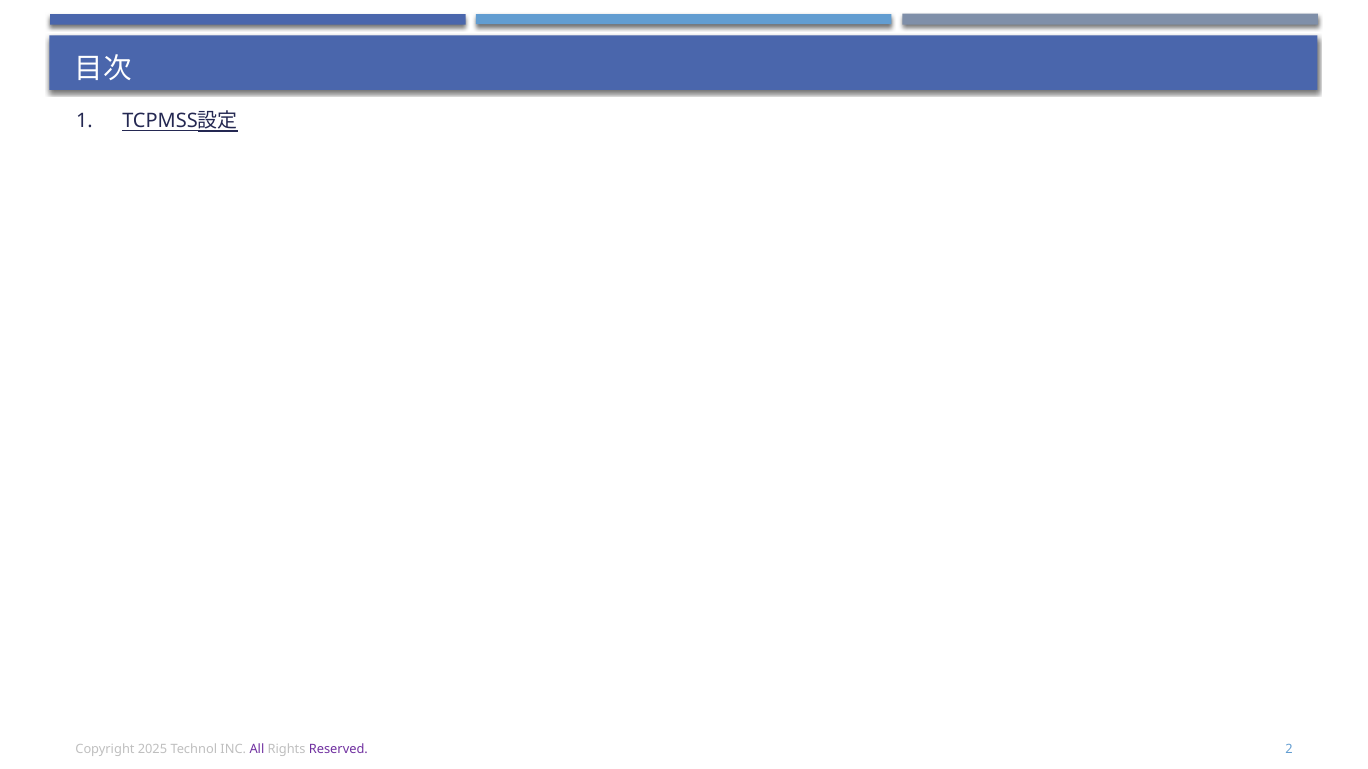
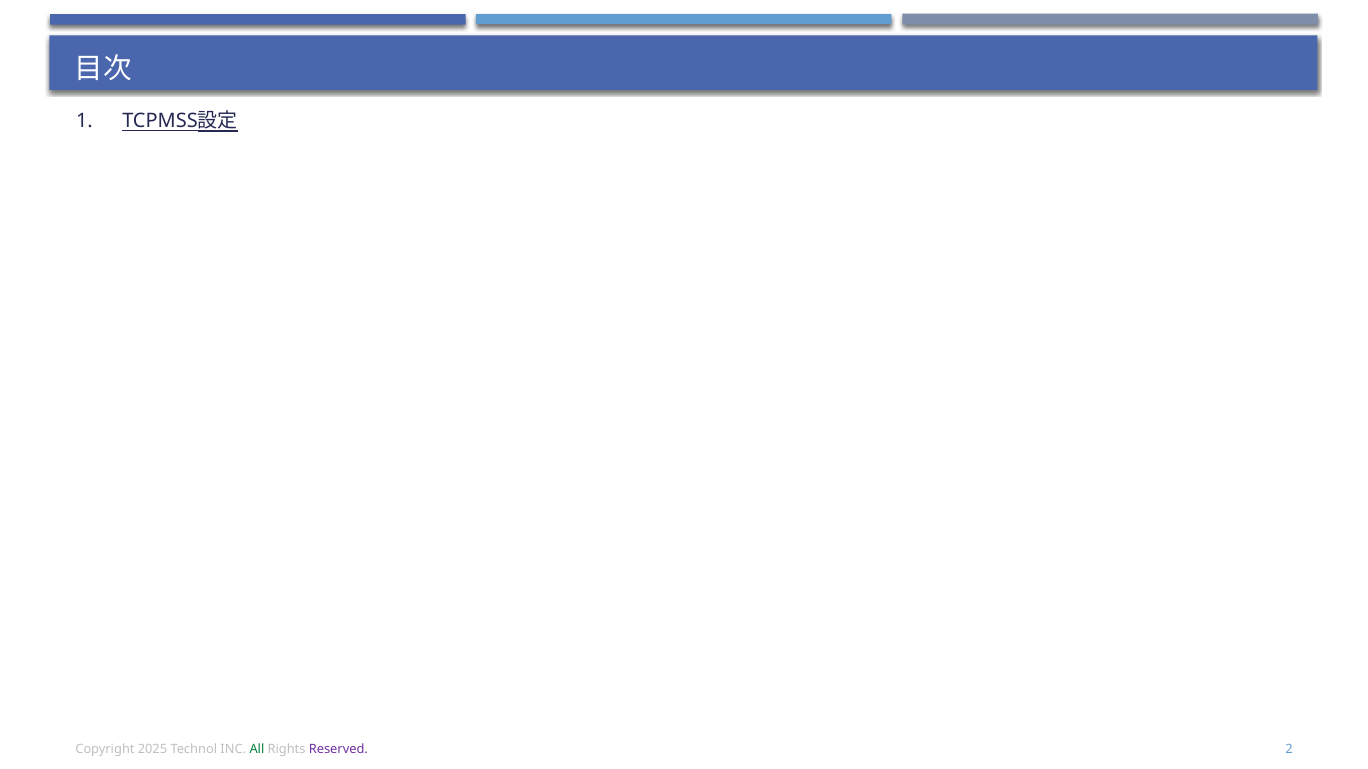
All colour: purple -> green (257, 750)
